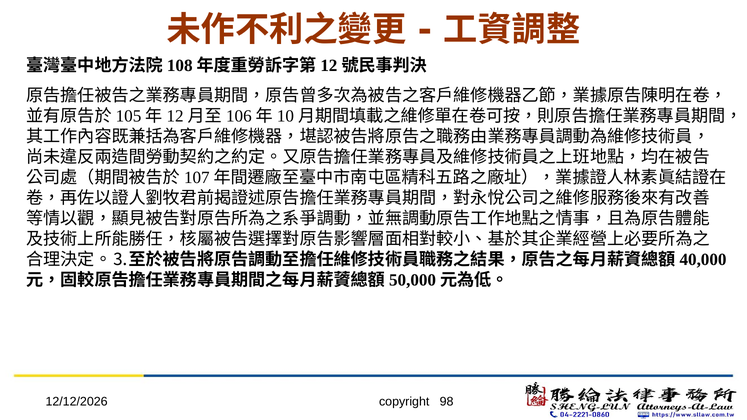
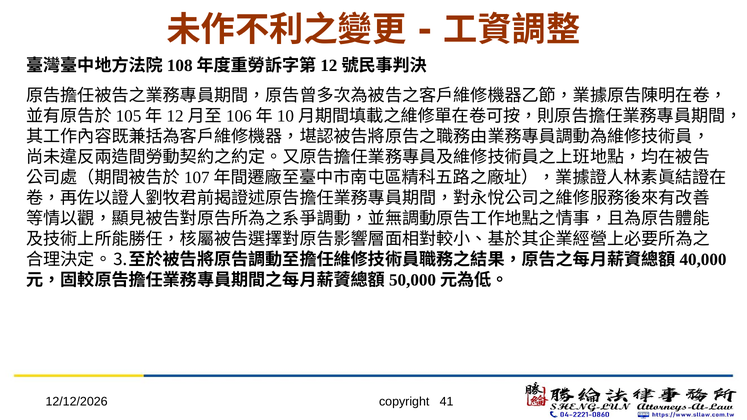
98: 98 -> 41 (447, 402)
